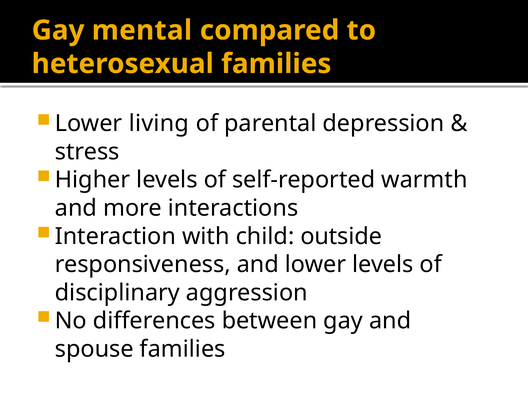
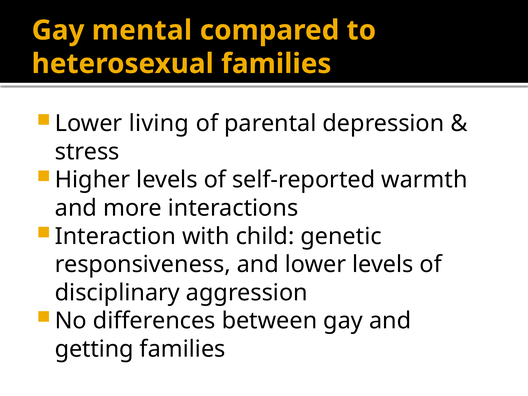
outside: outside -> genetic (341, 236)
spouse: spouse -> getting (94, 349)
